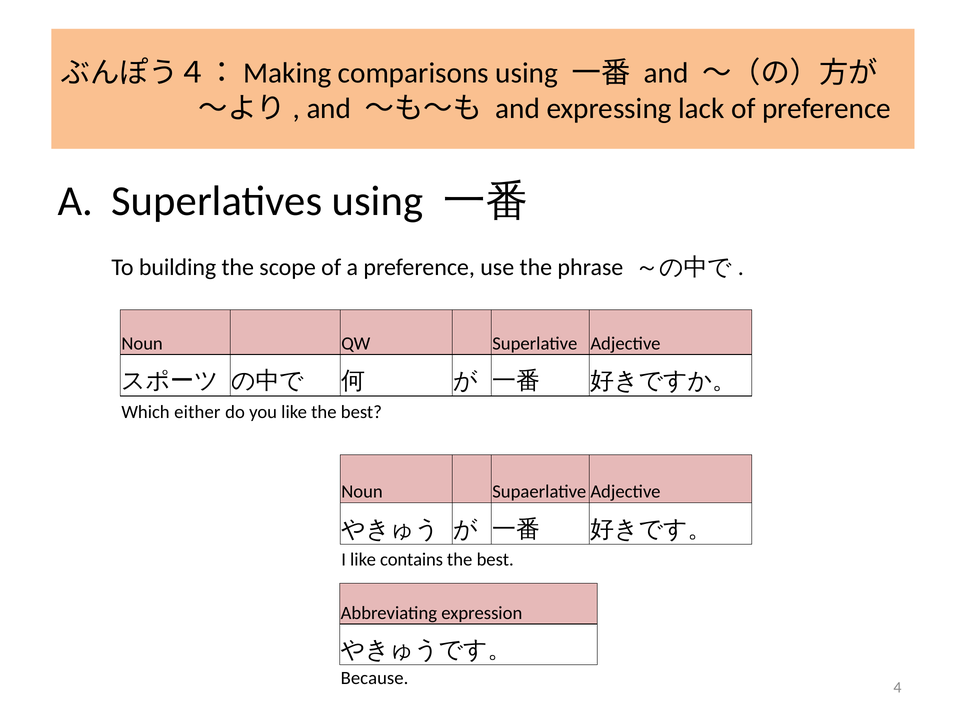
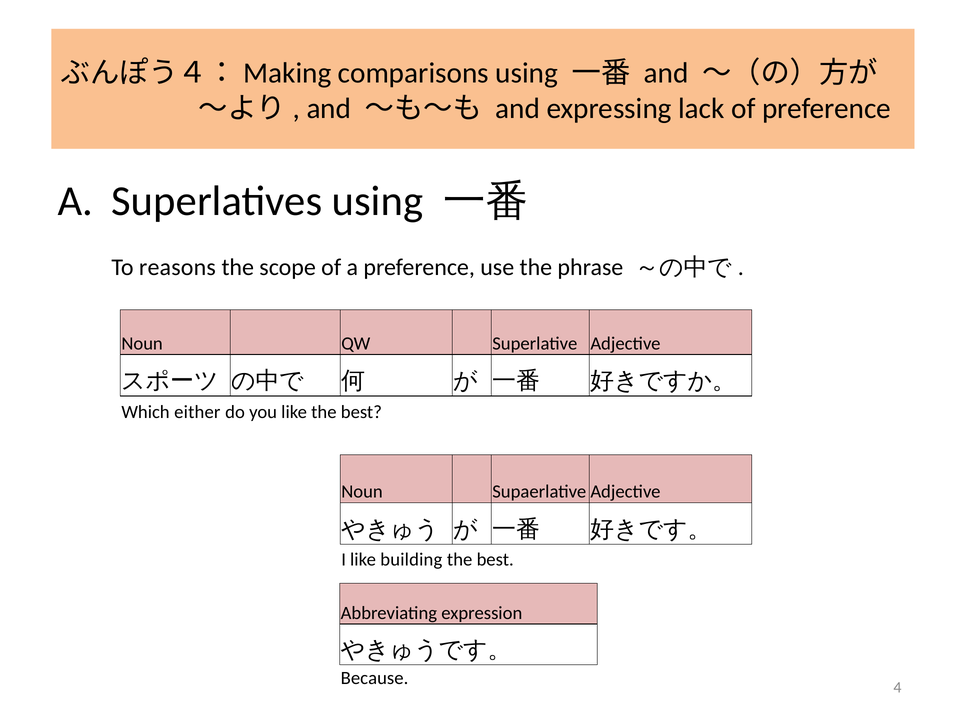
building: building -> reasons (177, 267)
contains: contains -> building (411, 559)
